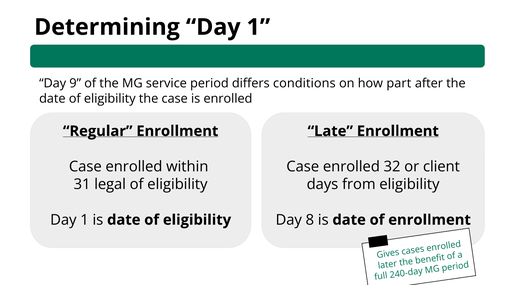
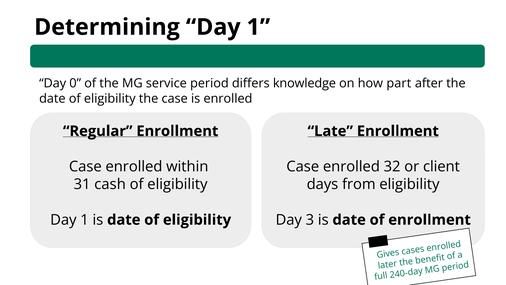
9: 9 -> 0 (75, 83)
conditions: conditions -> knowledge (304, 83)
legal: legal -> cash (110, 184)
8: 8 -> 3 (310, 220)
